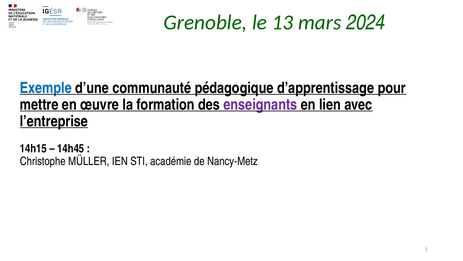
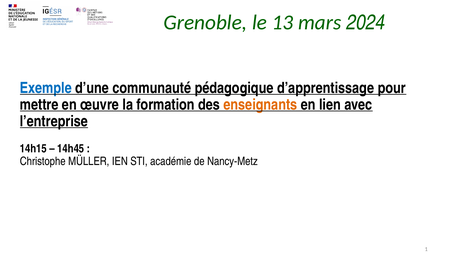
enseignants colour: purple -> orange (260, 105)
